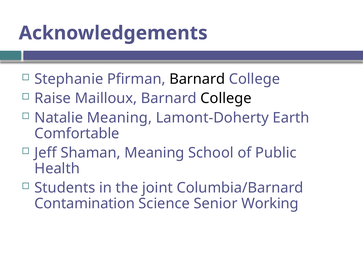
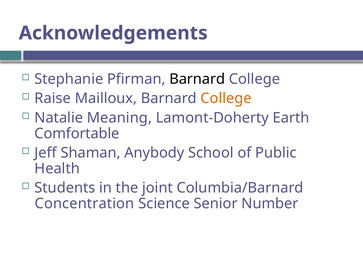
College colour: black -> orange (226, 99)
Shaman Meaning: Meaning -> Anybody (154, 153)
Contamination: Contamination -> Concentration (84, 204)
Working: Working -> Number (270, 204)
